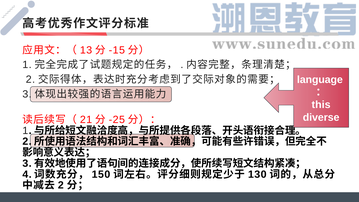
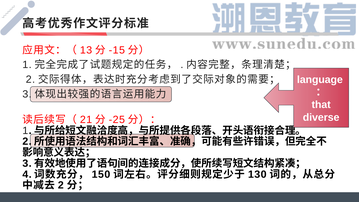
this: this -> that (321, 105)
